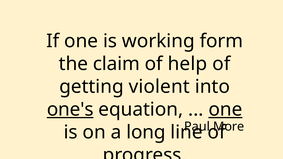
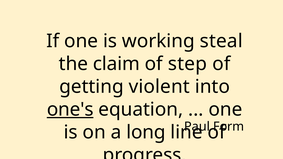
form: form -> steal (221, 41)
help: help -> step (187, 64)
one underline: present -> none (225, 110)
More: More -> Form (229, 127)
